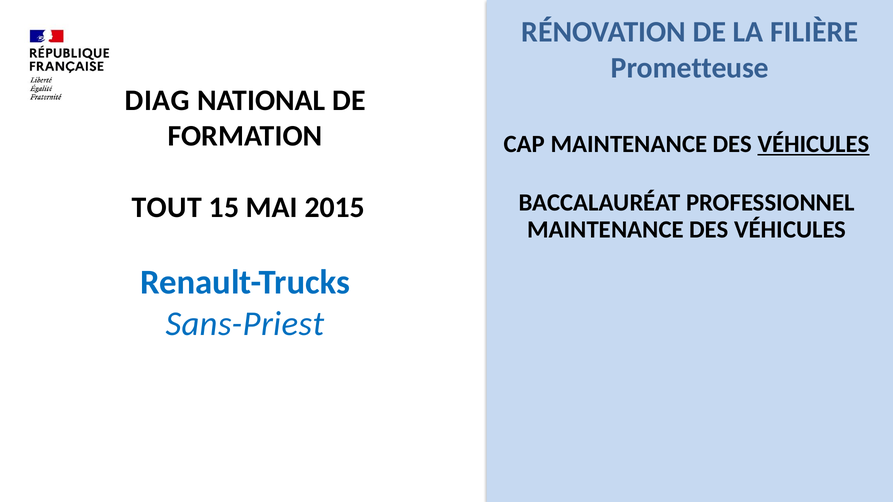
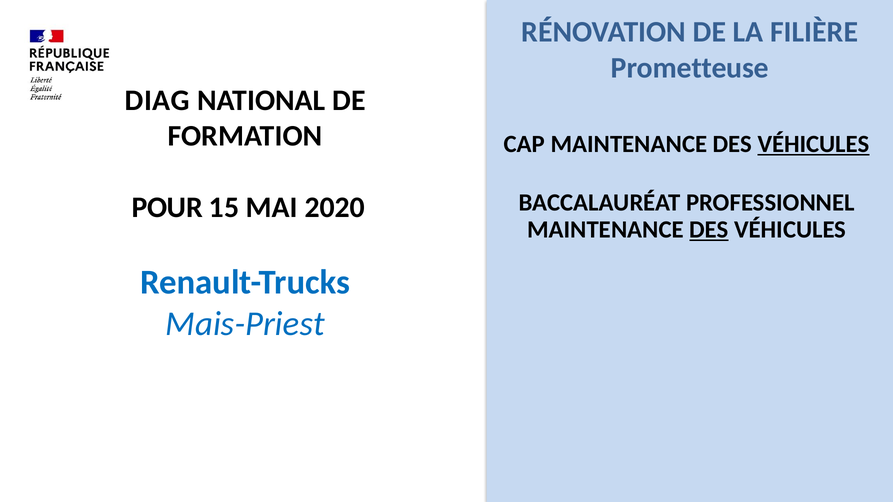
TOUT: TOUT -> POUR (167, 208)
2015: 2015 -> 2020 (335, 208)
DES underline: none -> present (709, 230)
Sans-Priest: Sans-Priest -> Mais-Priest (245, 324)
